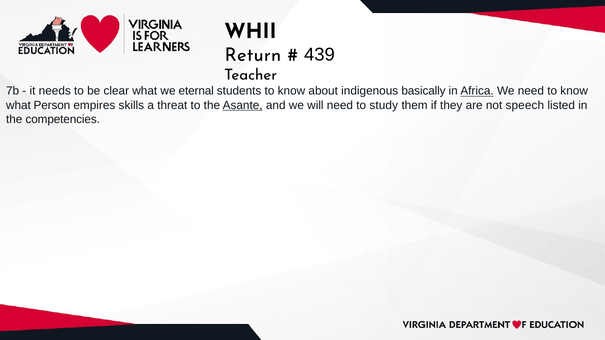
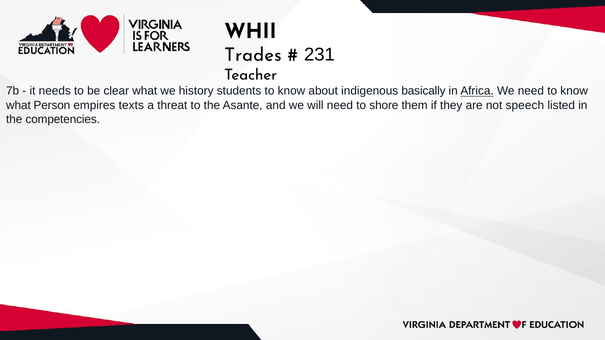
Return: Return -> Trades (253, 55)
439: 439 -> 231 (319, 55)
eternal: eternal -> history (196, 91)
skills: skills -> texts (131, 105)
Asante underline: present -> none (243, 105)
study: study -> shore (384, 105)
